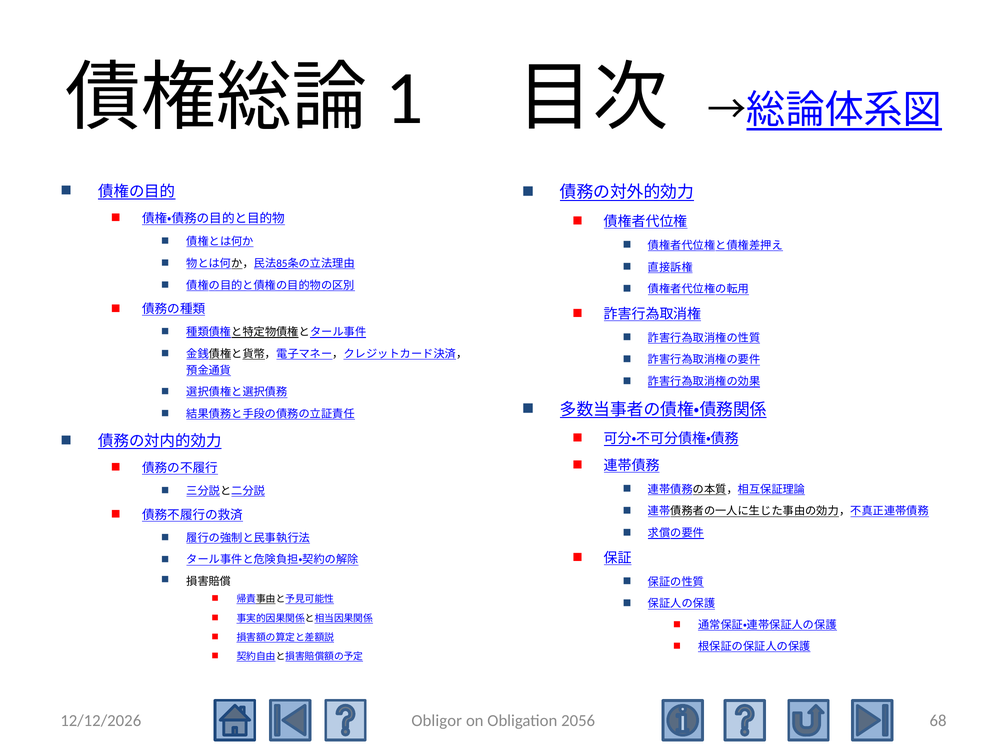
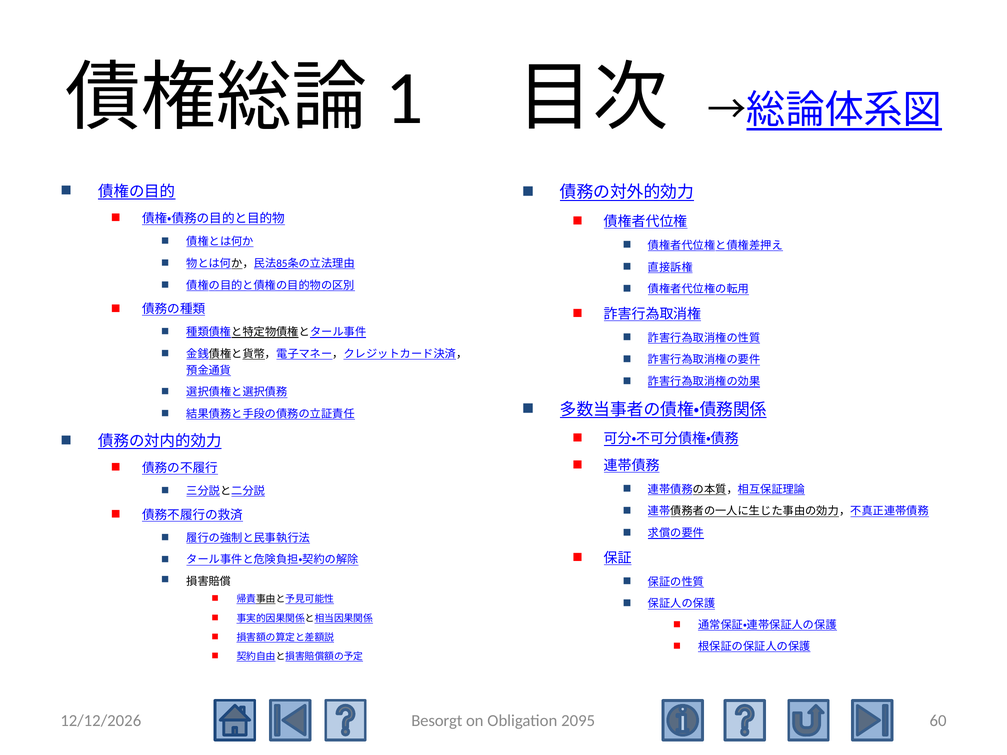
Obligor: Obligor -> Besorgt (437, 721)
2056: 2056 -> 2095 (578, 721)
68: 68 -> 60 (938, 721)
